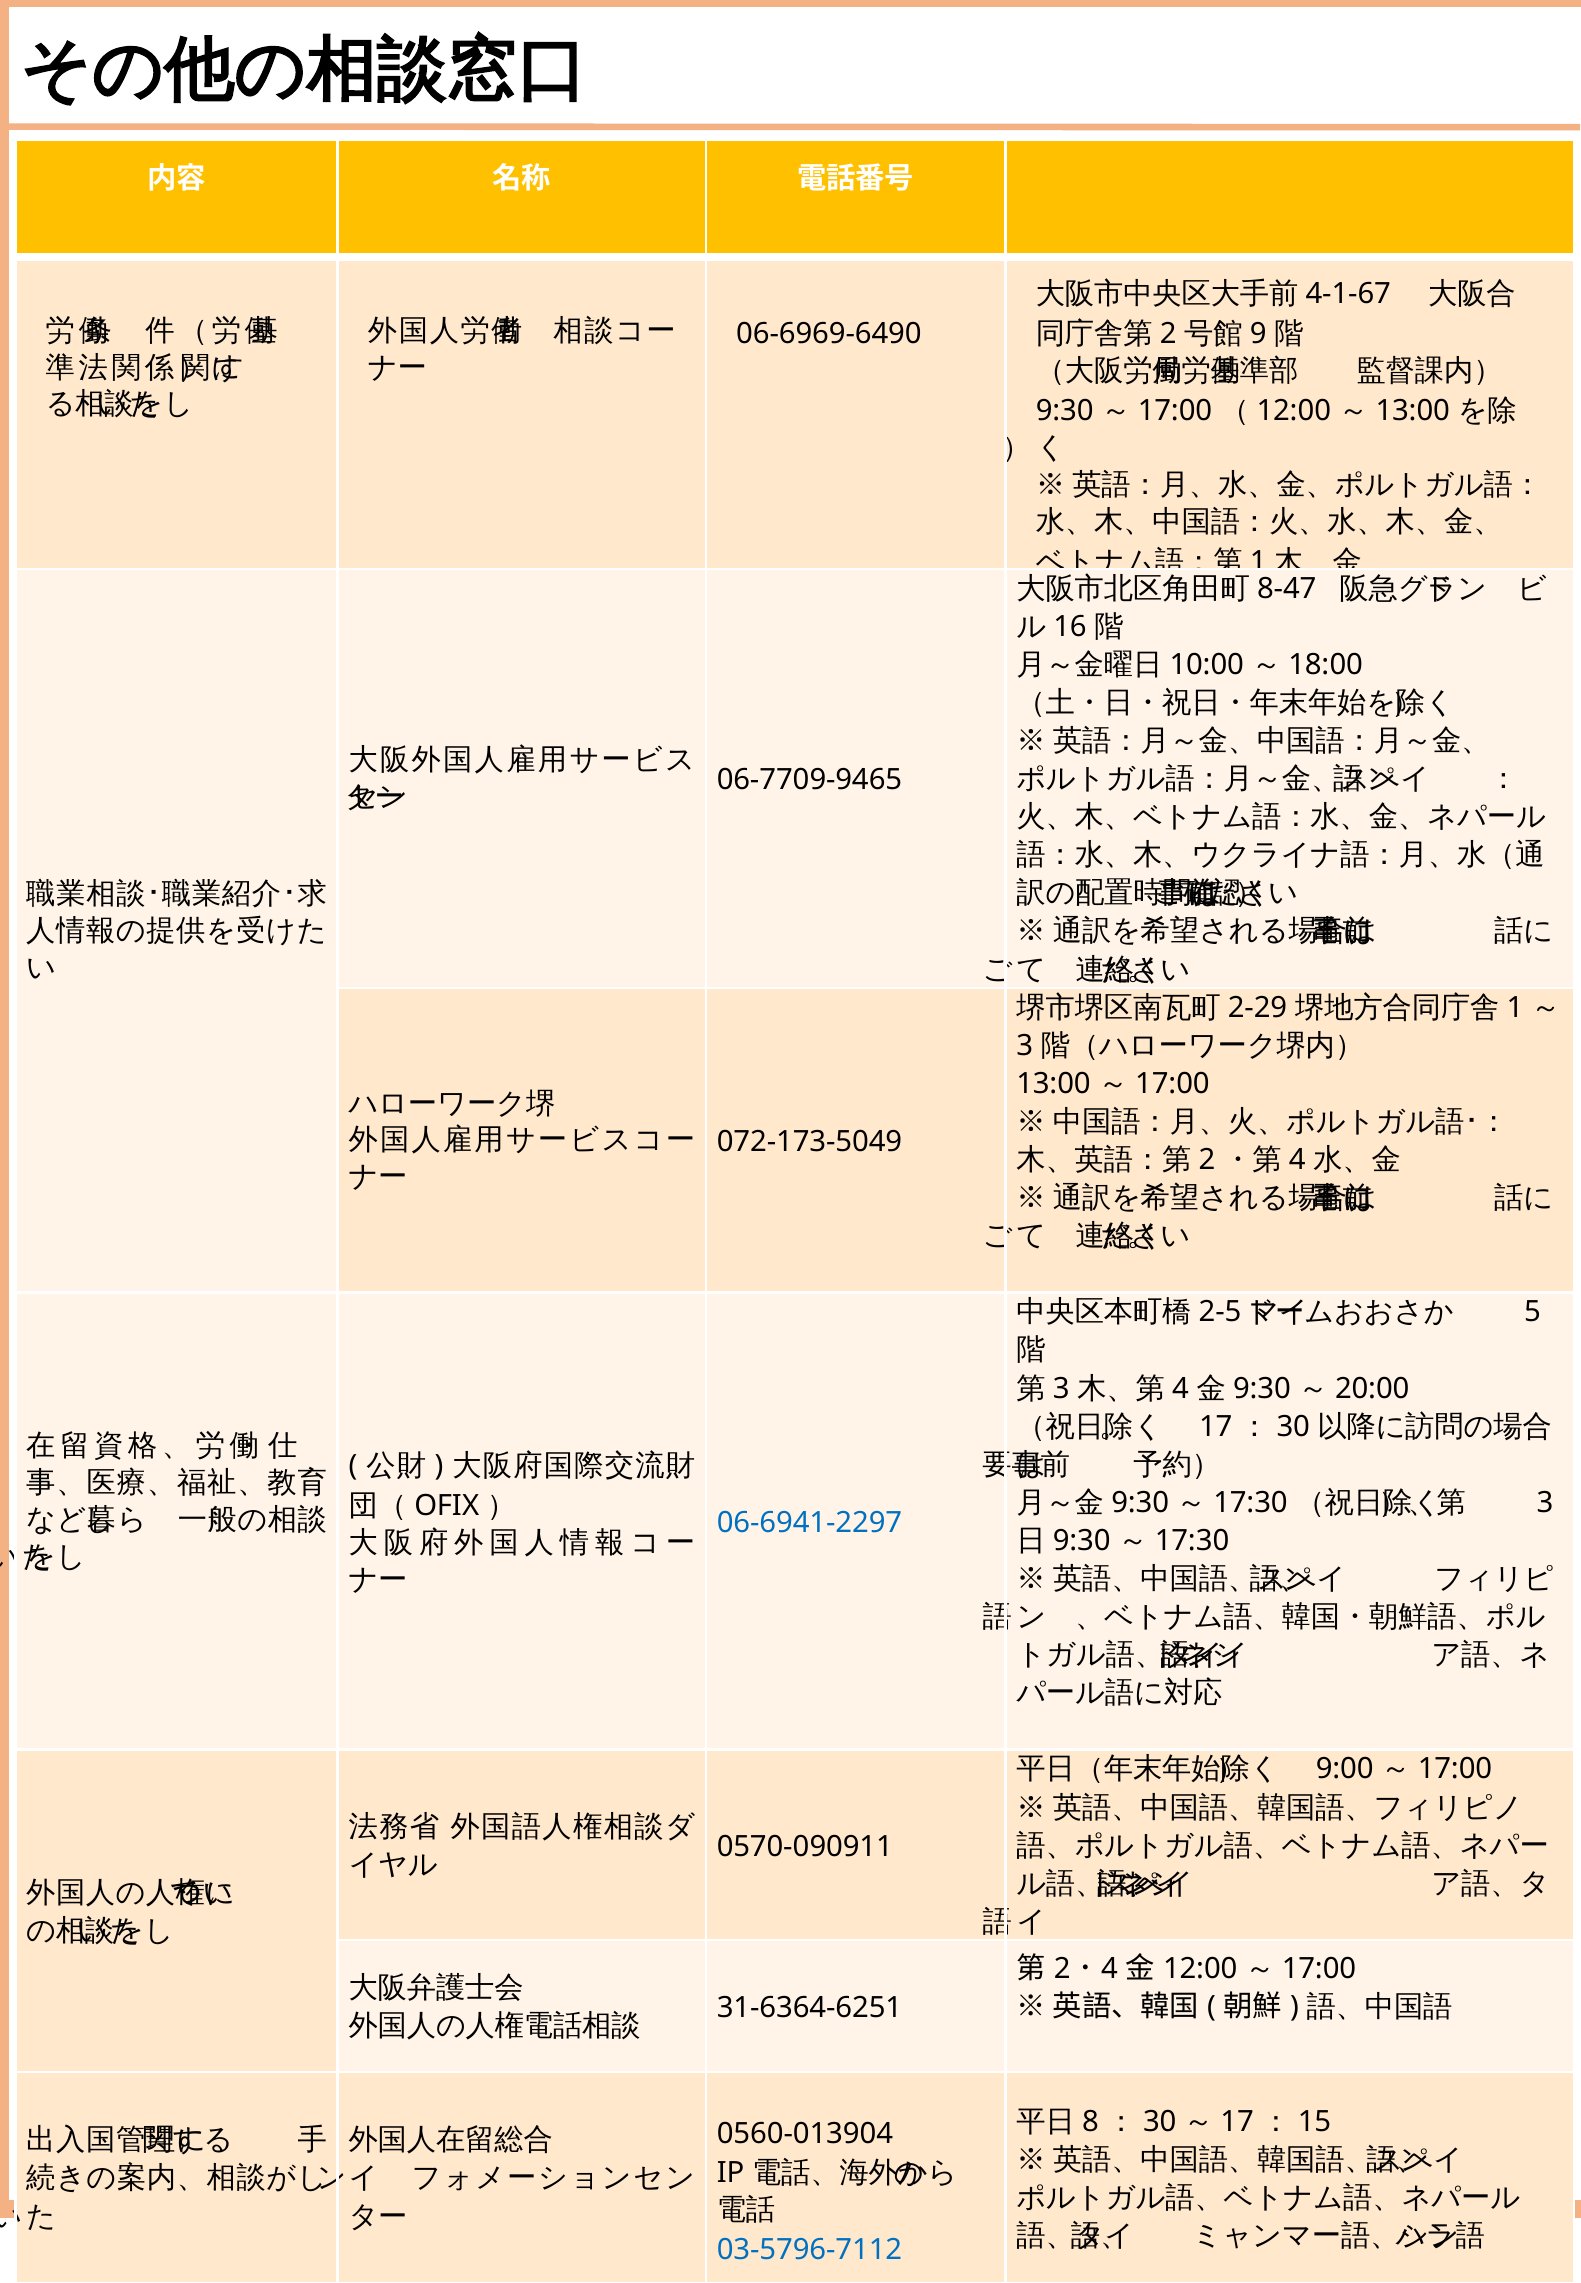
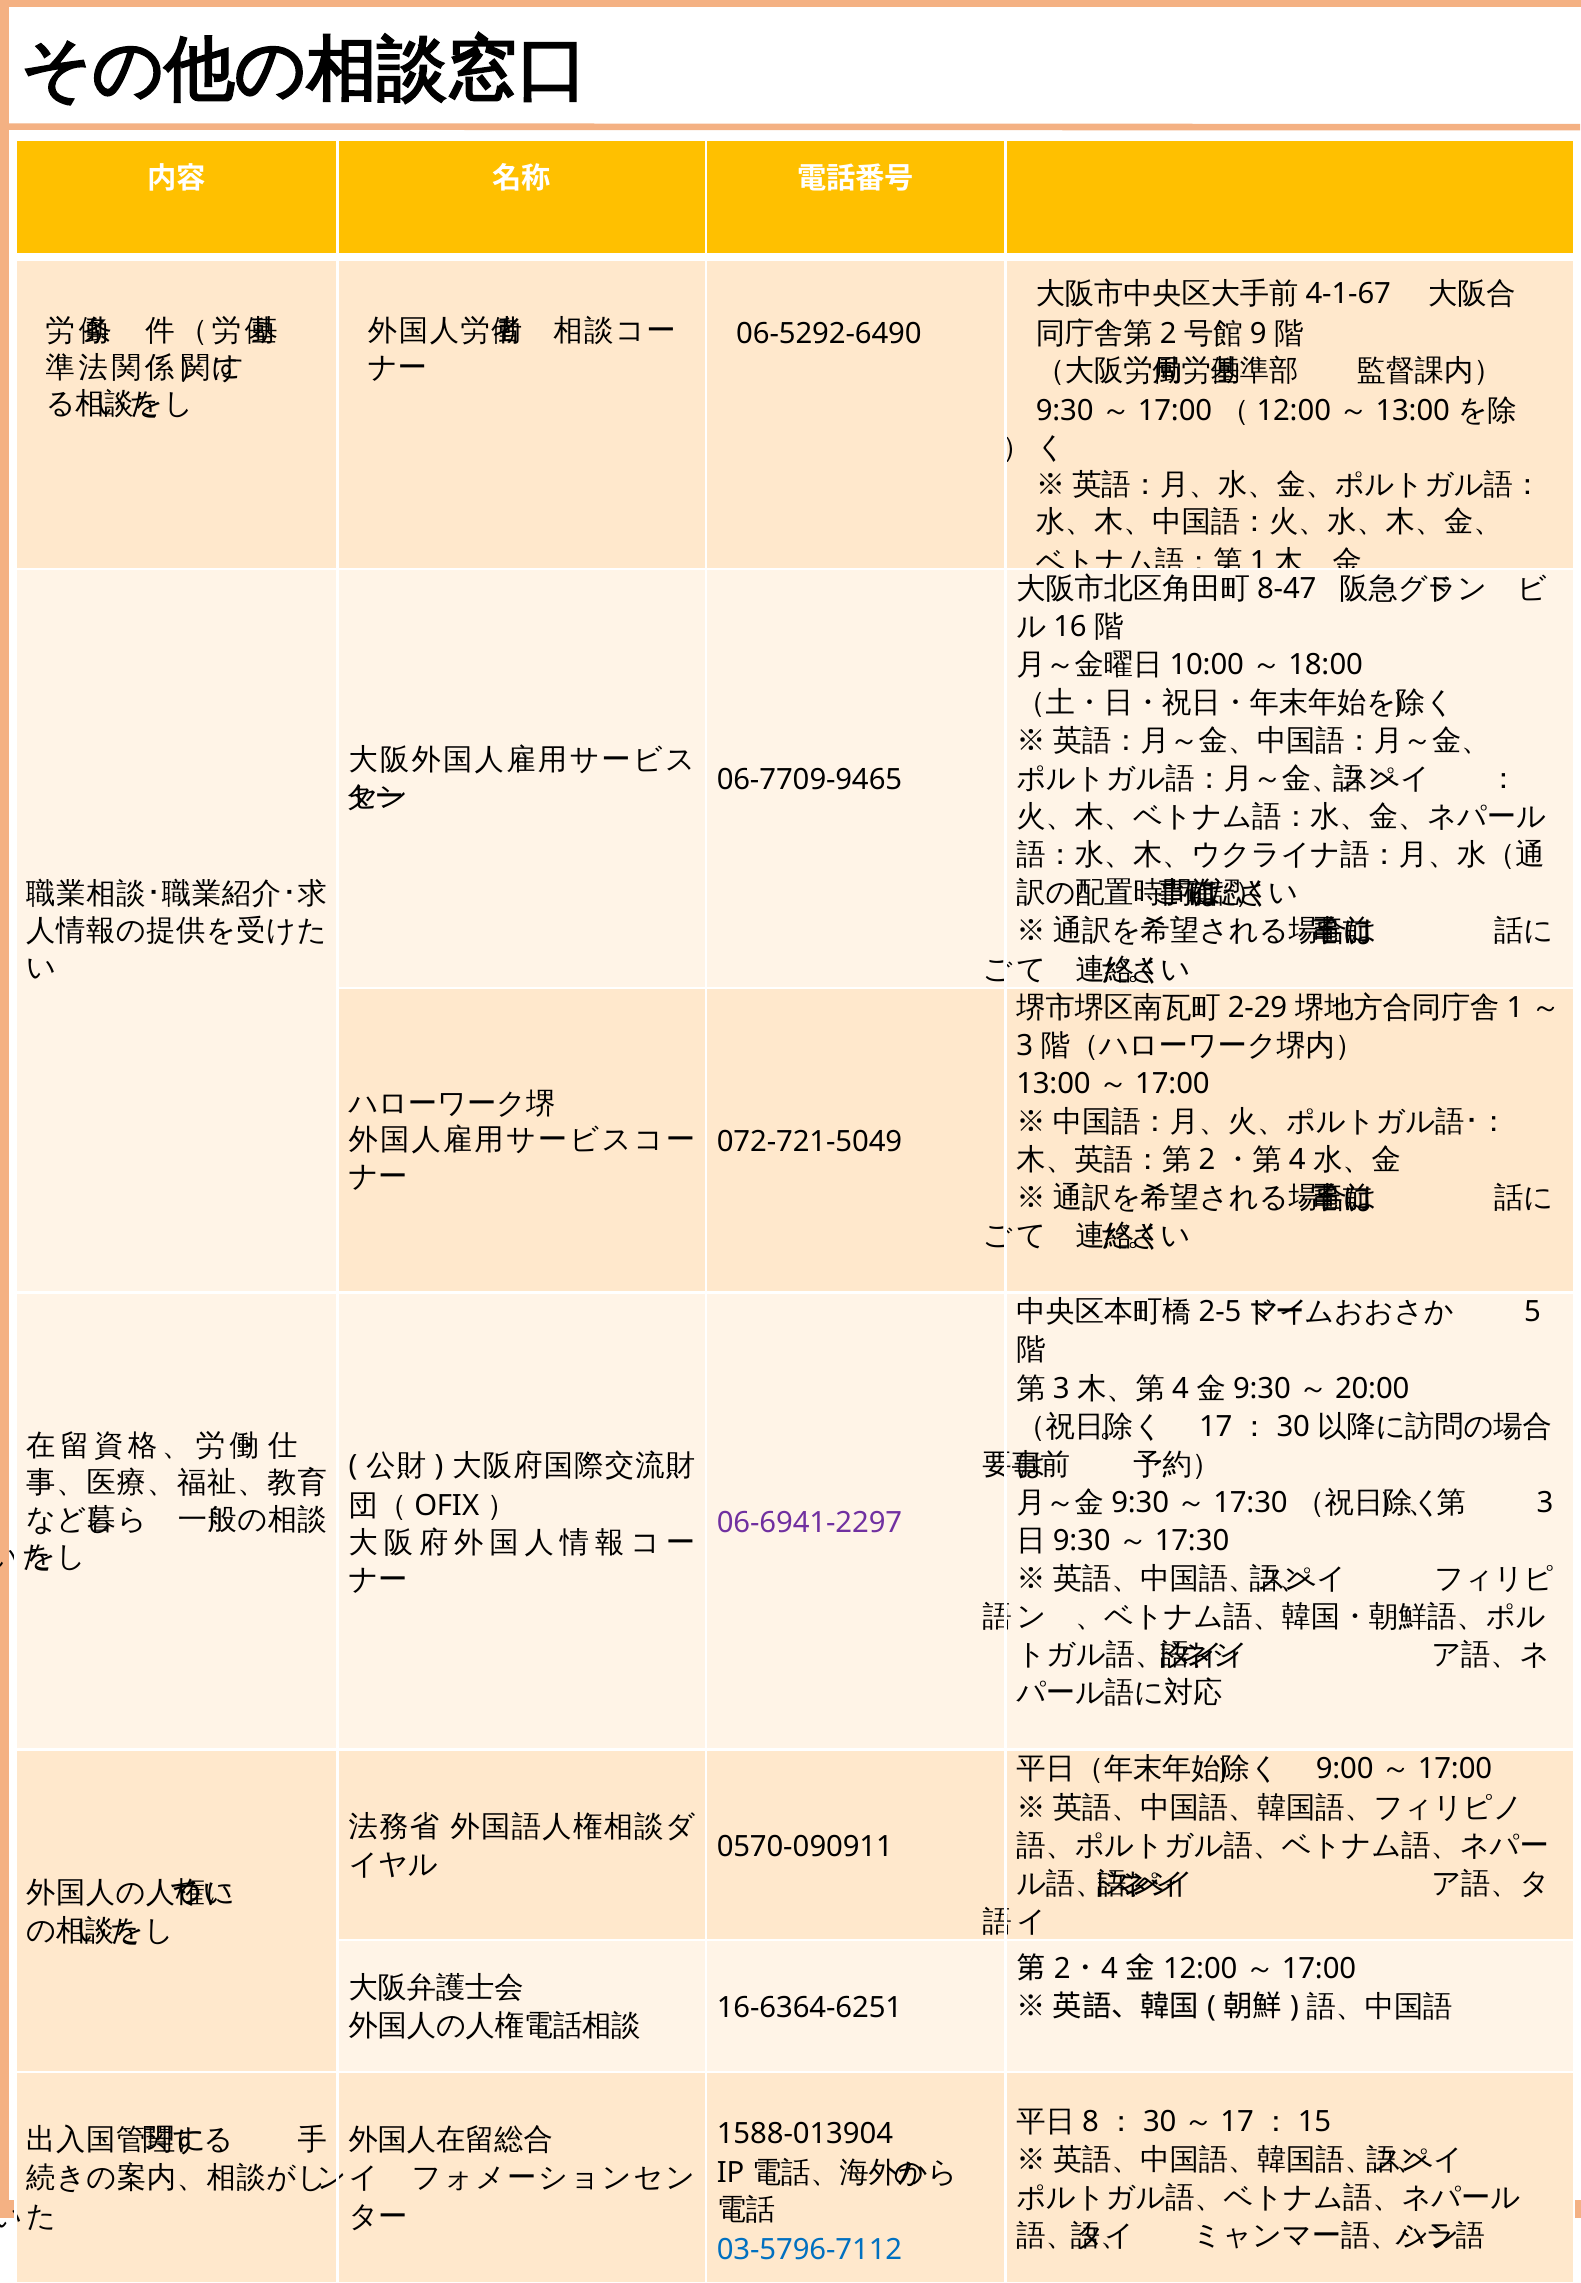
06-6969-6490: 06-6969-6490 -> 06-5292-6490 (829, 334)
072-173-5049: 072-173-5049 -> 072-721-5049 (809, 1142)
06-6941-2297 colour: blue -> purple (809, 1523)
31-6364-6251: 31-6364-6251 -> 16-6364-6251 (809, 2008)
0560-013904: 0560-013904 -> 1588-013904 (805, 2134)
